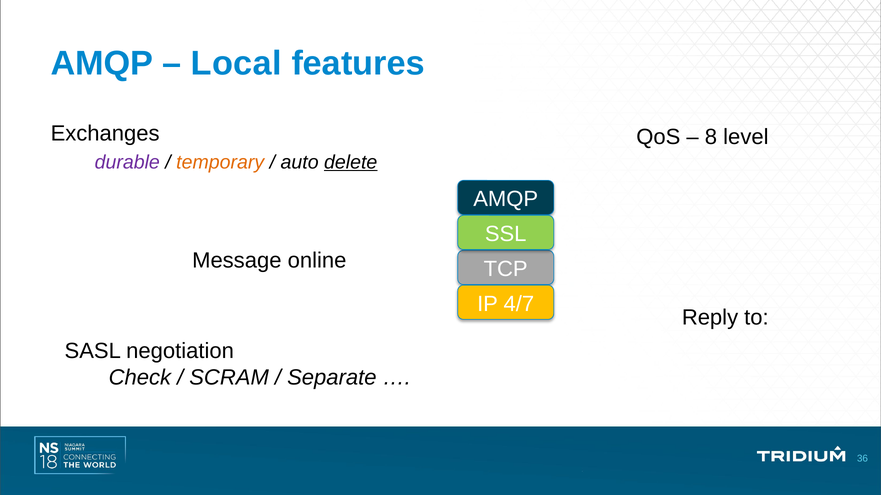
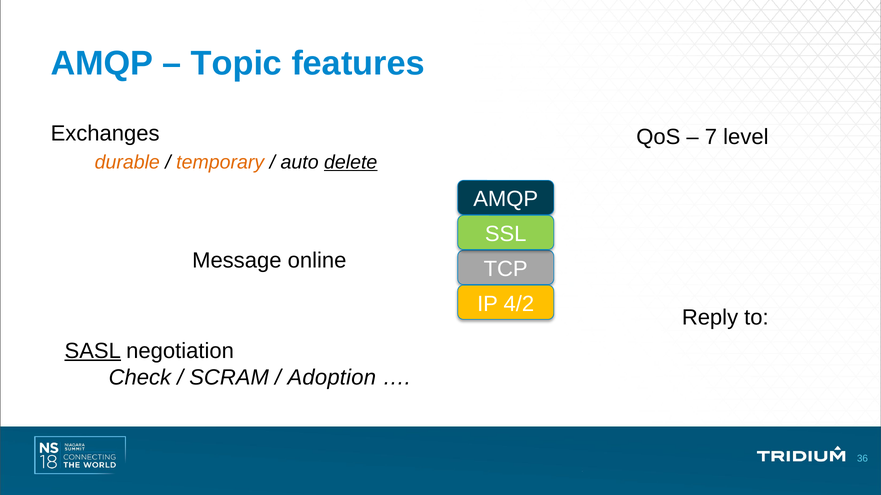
Local: Local -> Topic (236, 64)
8: 8 -> 7 (711, 137)
durable colour: purple -> orange (127, 162)
4/7: 4/7 -> 4/2 (519, 304)
SASL underline: none -> present (93, 351)
Separate: Separate -> Adoption (332, 378)
